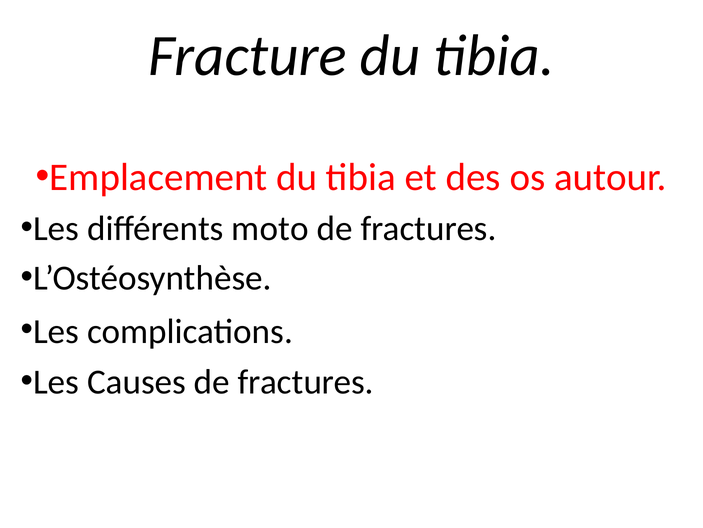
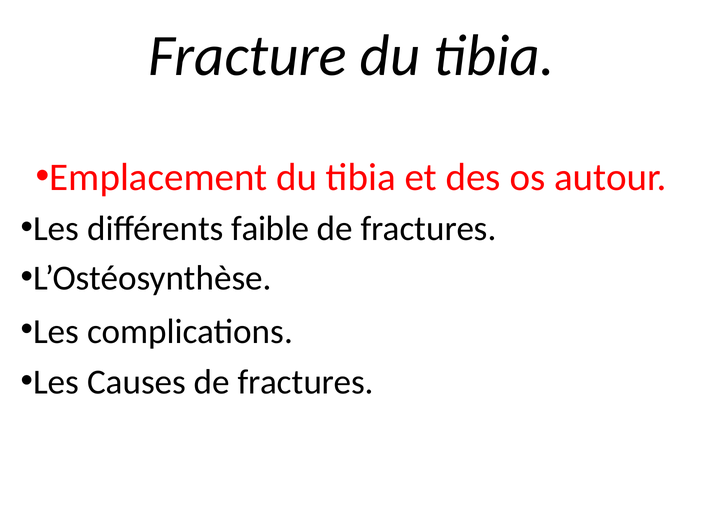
moto: moto -> faible (270, 228)
